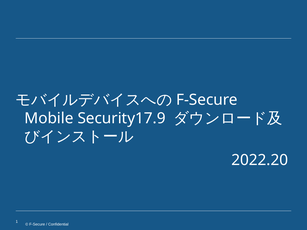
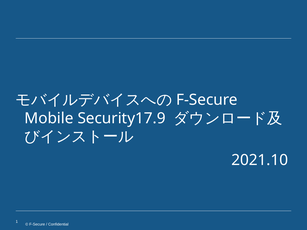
2022.20: 2022.20 -> 2021.10 (260, 160)
